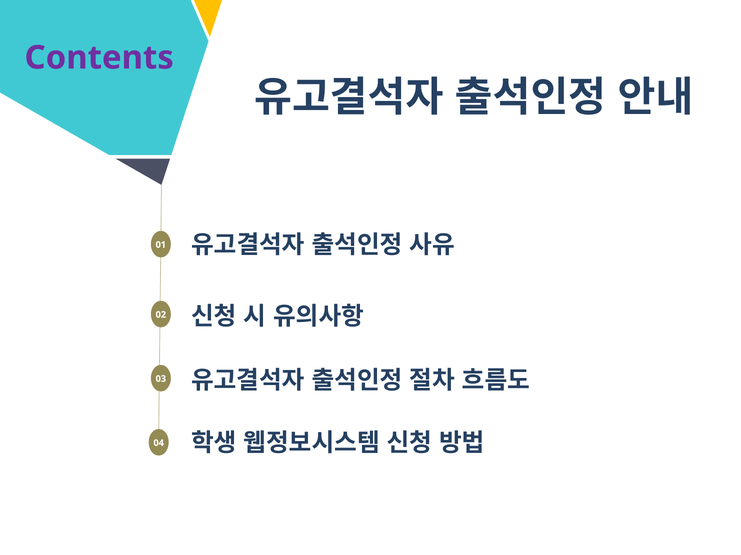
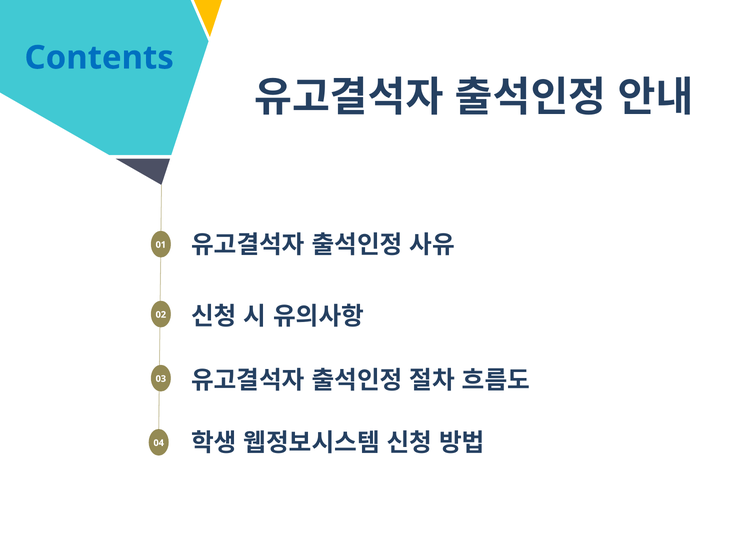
Contents colour: purple -> blue (99, 58)
